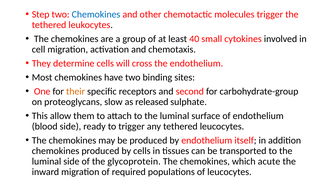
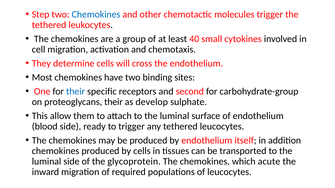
their colour: orange -> blue (76, 92)
proteoglycans slow: slow -> their (113, 102)
released: released -> develop (152, 102)
